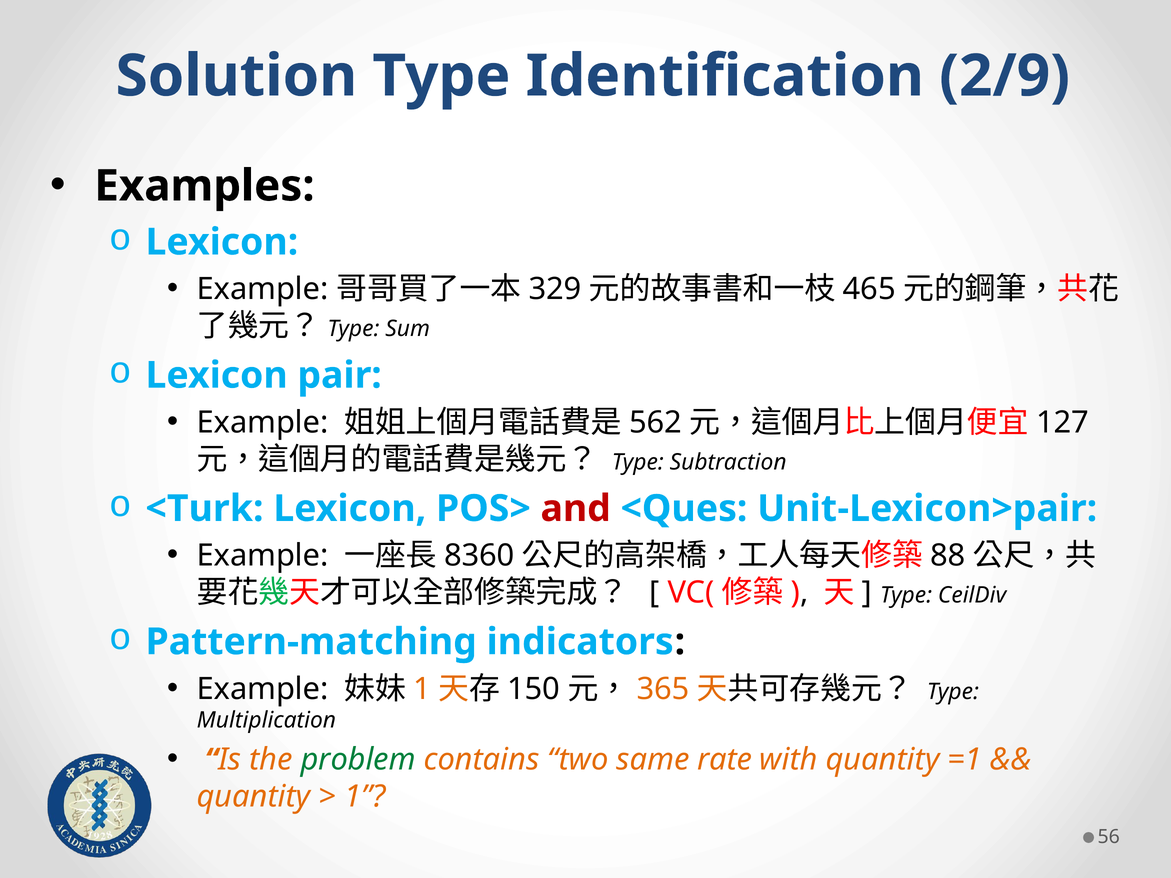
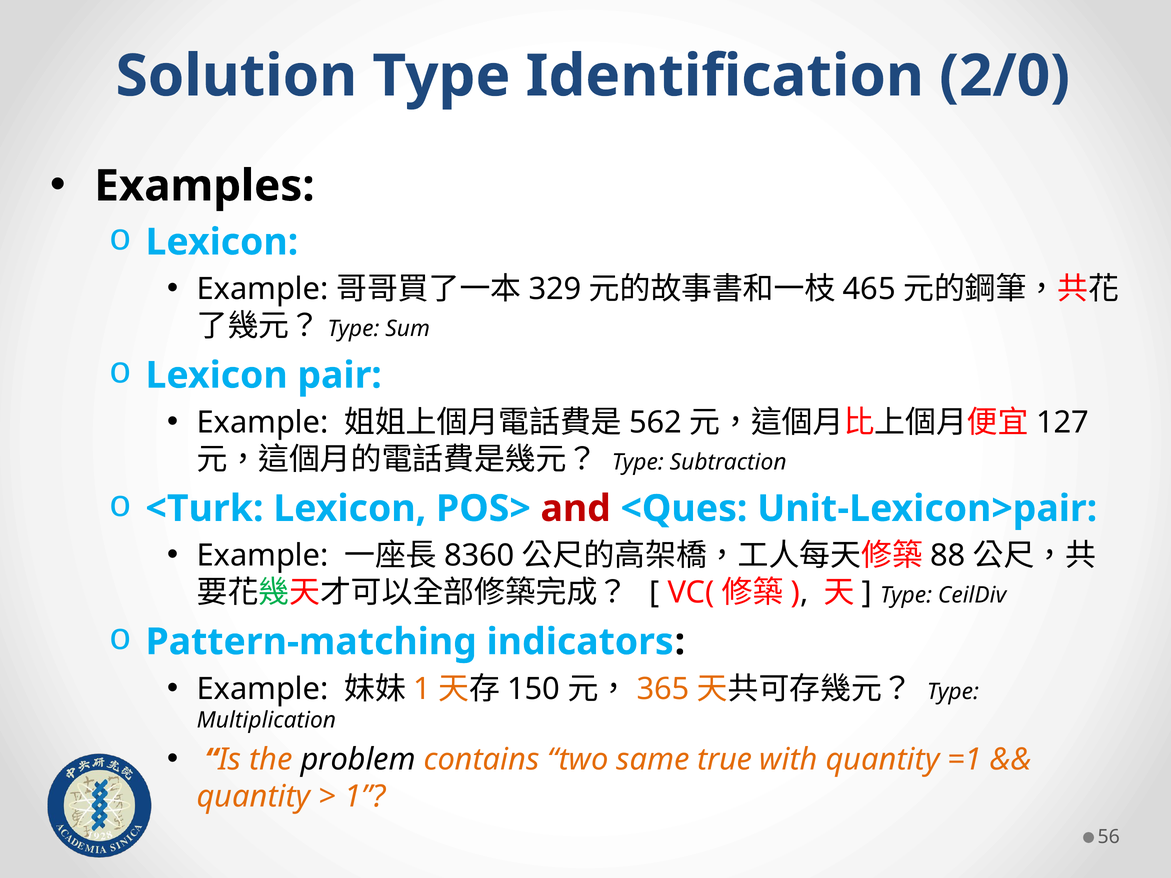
2/9: 2/9 -> 2/0 (1005, 76)
problem colour: green -> black (358, 760)
rate: rate -> true (725, 760)
